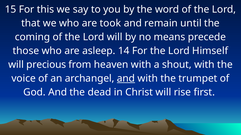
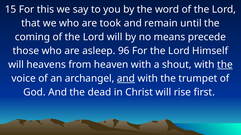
14: 14 -> 96 (124, 51)
precious: precious -> heavens (46, 65)
the underline: none -> present (225, 65)
